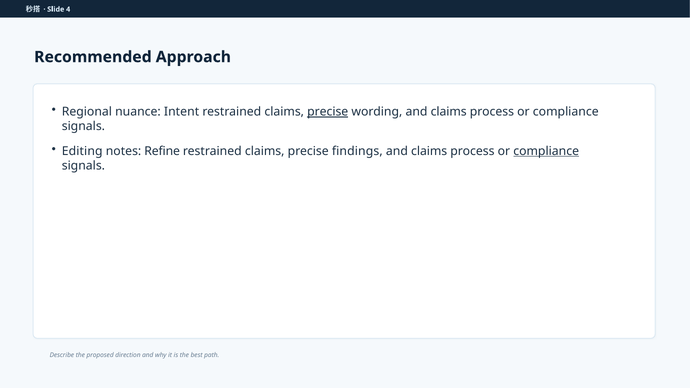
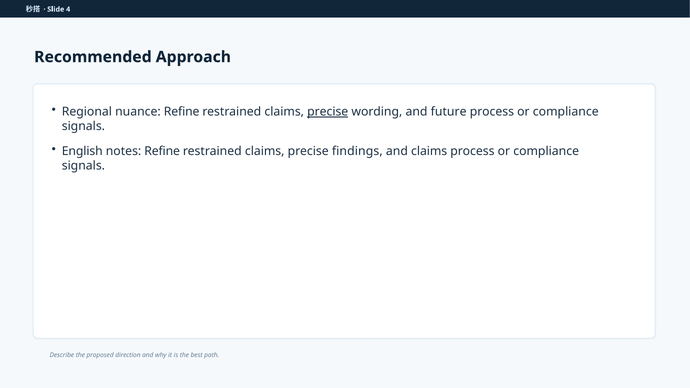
nuance Intent: Intent -> Refine (182, 112)
wording and claims: claims -> future (449, 112)
Editing: Editing -> English (82, 151)
compliance underline: present -> none (546, 151)
